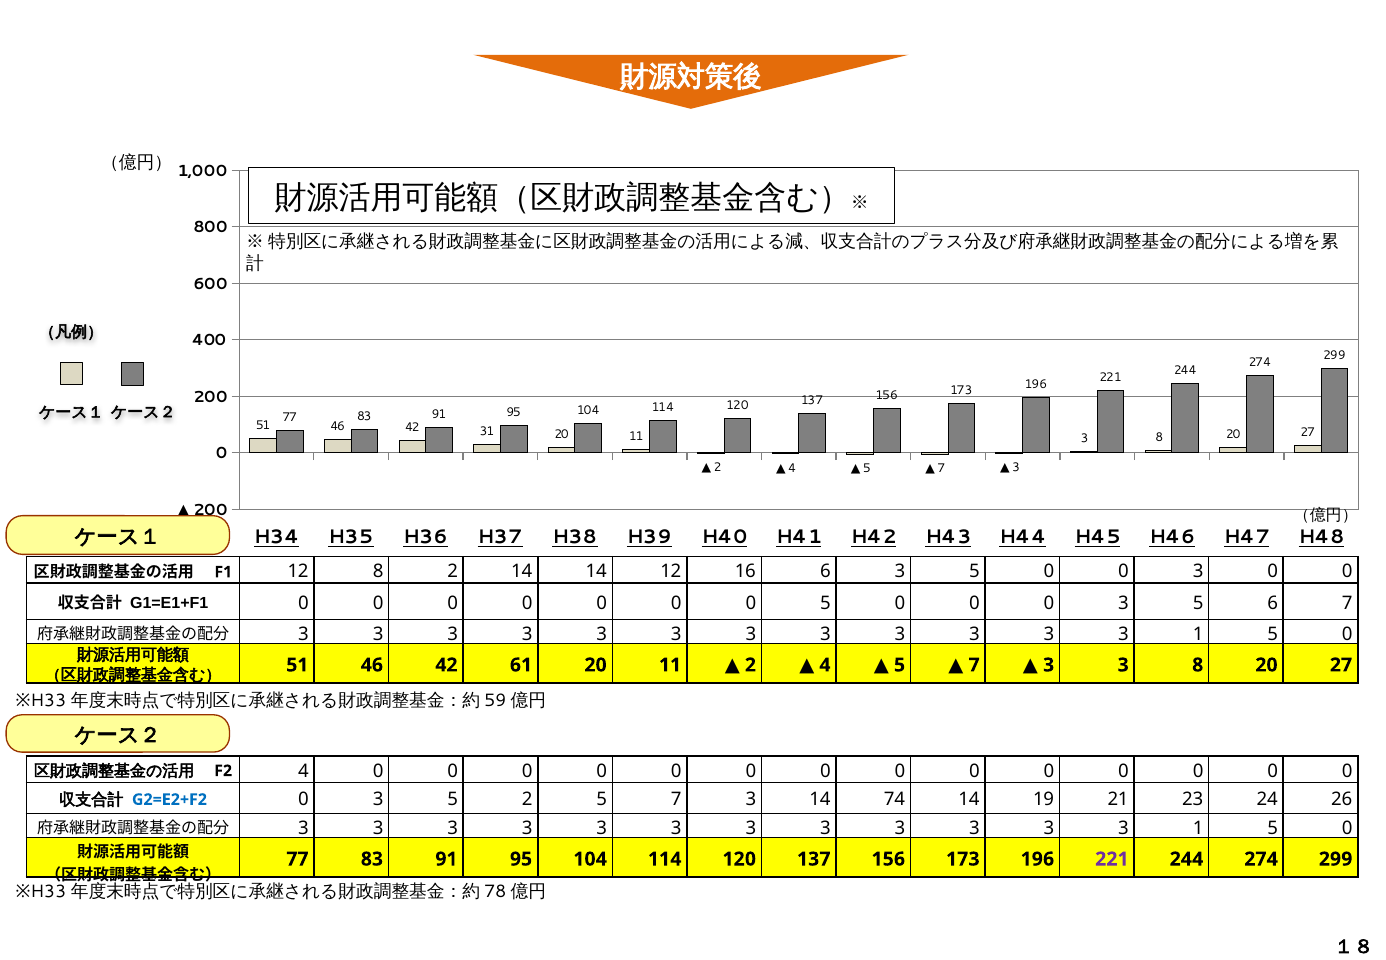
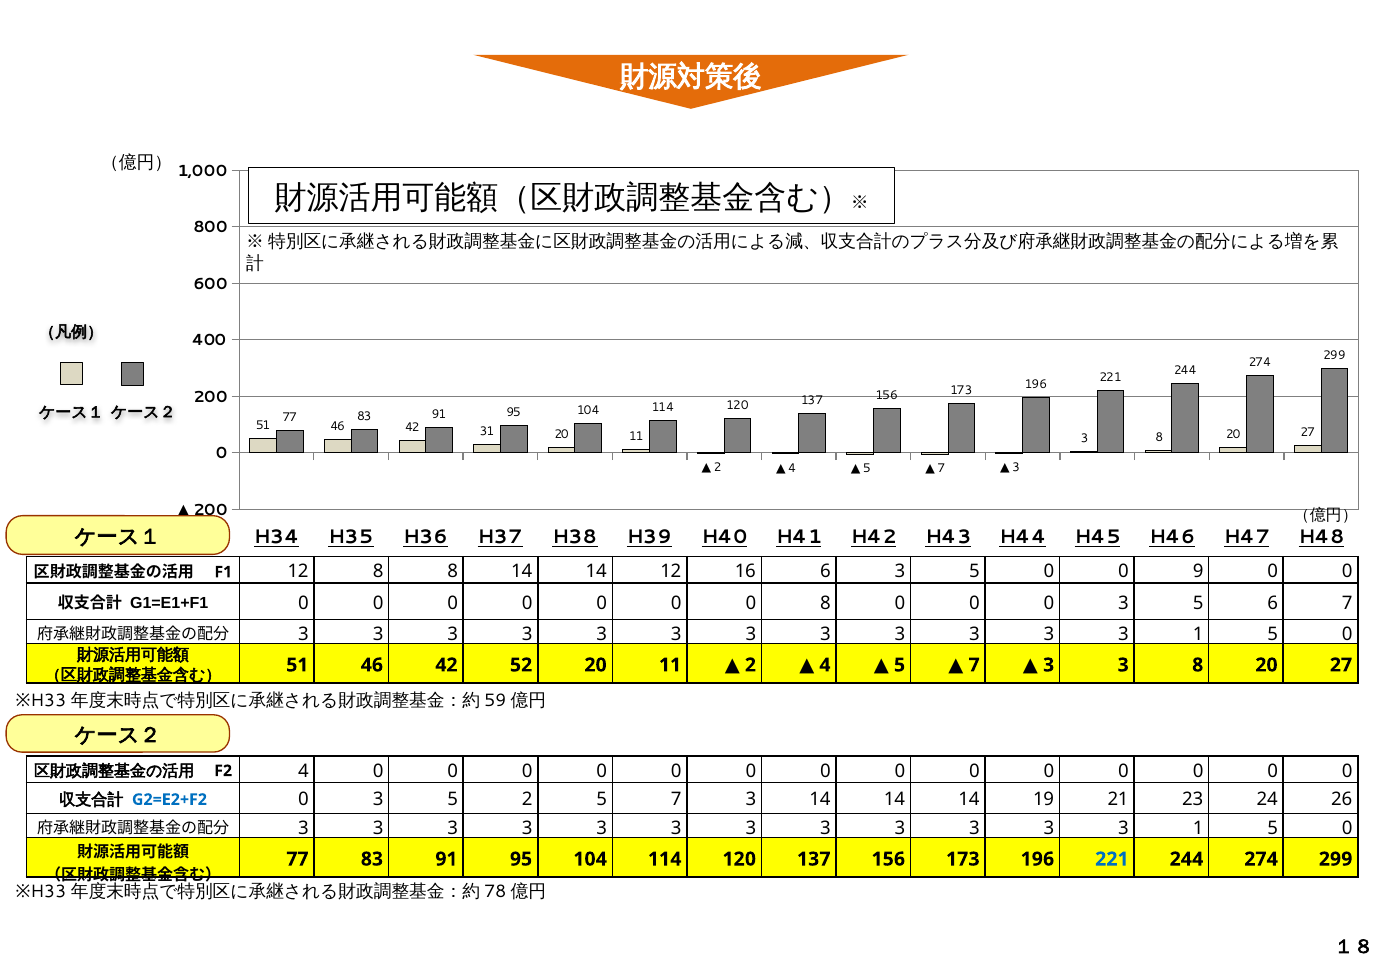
8 2: 2 -> 8 (453, 571)
5 0 0 3: 3 -> 9 (1198, 571)
0 5: 5 -> 8 (825, 603)
61: 61 -> 52 (521, 665)
3 14 74: 74 -> 14 (895, 799)
221 colour: purple -> blue (1112, 859)
